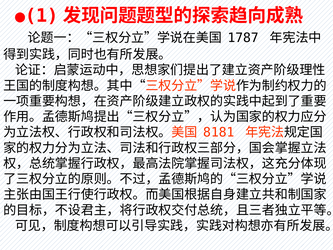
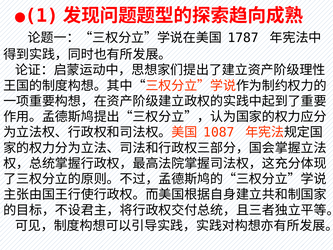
8181: 8181 -> 1087 (219, 132)
